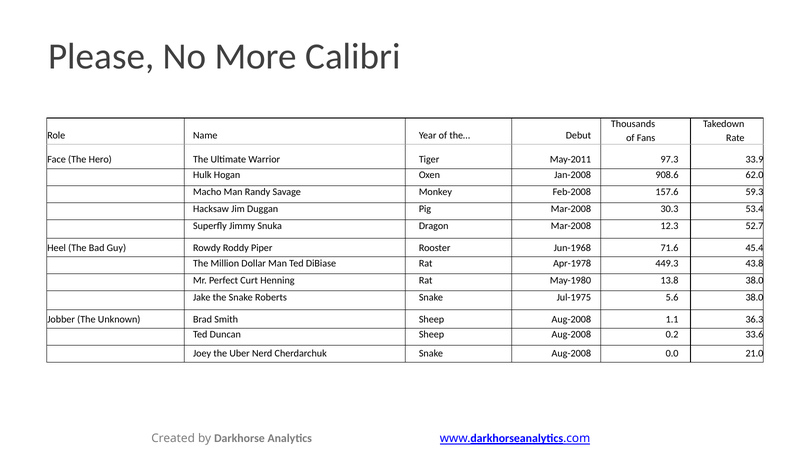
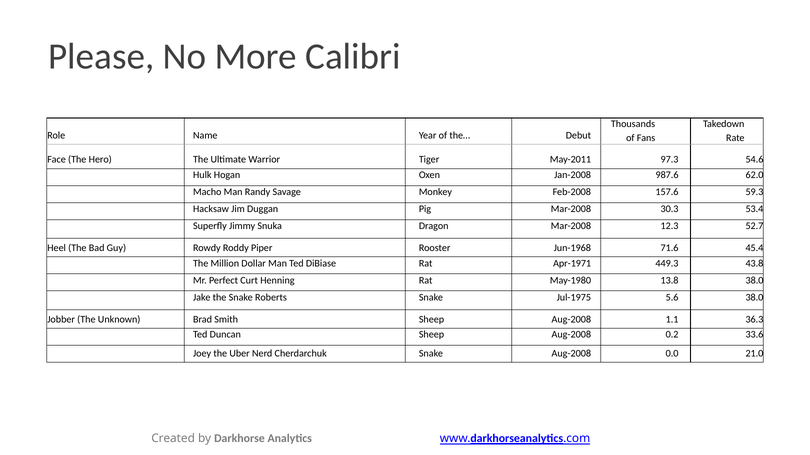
33.9: 33.9 -> 54.6 (754, 160)
908.6: 908.6 -> 987.6 (667, 175)
Apr-1978: Apr-1978 -> Apr-1971 (572, 264)
